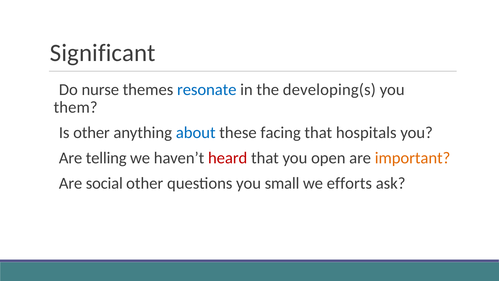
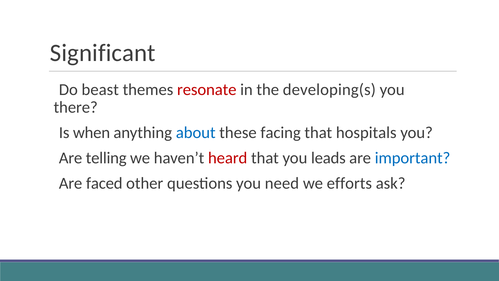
nurse: nurse -> beast (100, 89)
resonate colour: blue -> red (207, 89)
them: them -> there (76, 107)
Is other: other -> when (92, 133)
open: open -> leads (328, 158)
important colour: orange -> blue (413, 158)
social: social -> faced (104, 183)
small: small -> need (282, 183)
